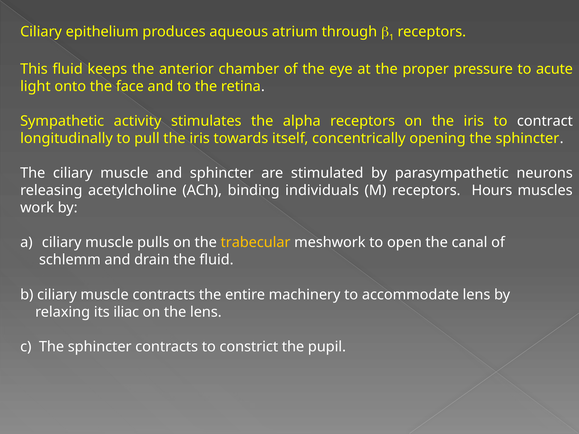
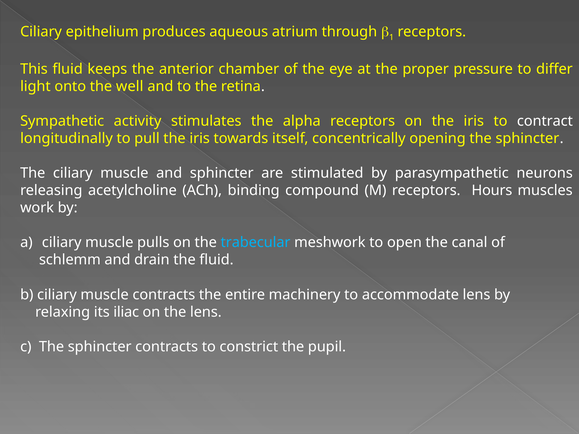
acute: acute -> differ (554, 69)
face: face -> well (130, 86)
individuals: individuals -> compound (322, 191)
trabecular colour: yellow -> light blue (256, 243)
